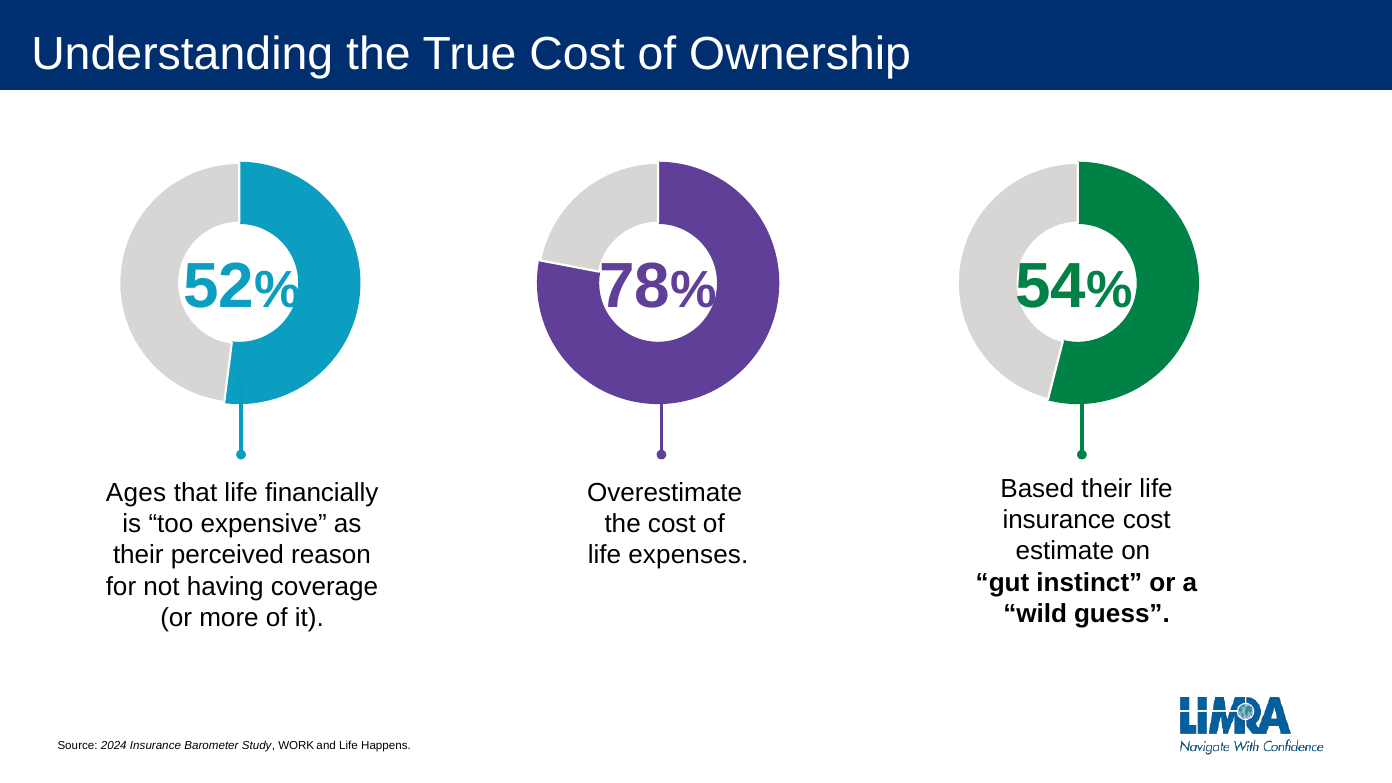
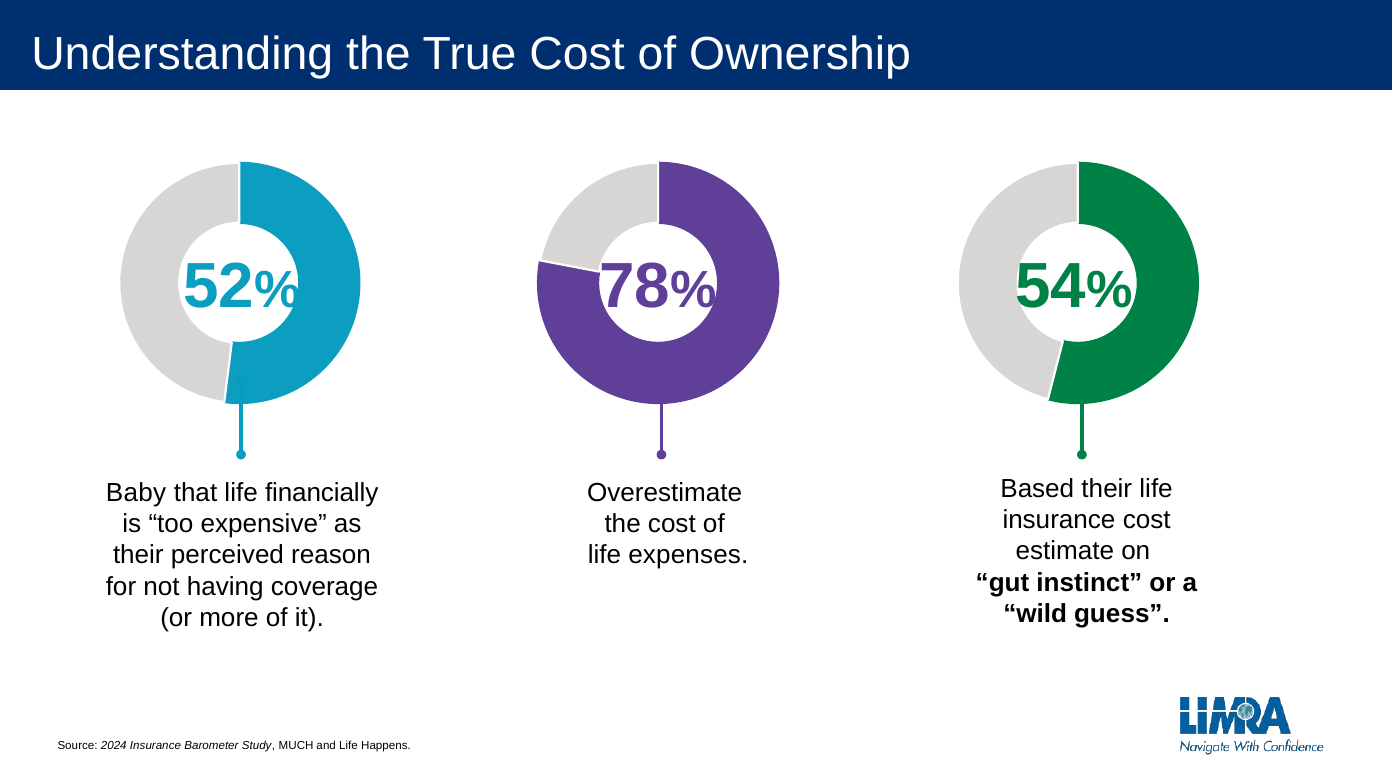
Ages: Ages -> Baby (136, 493)
WORK: WORK -> MUCH (296, 746)
